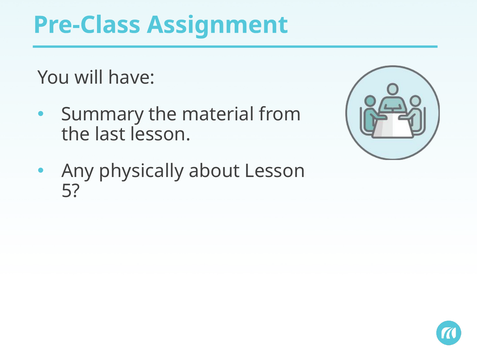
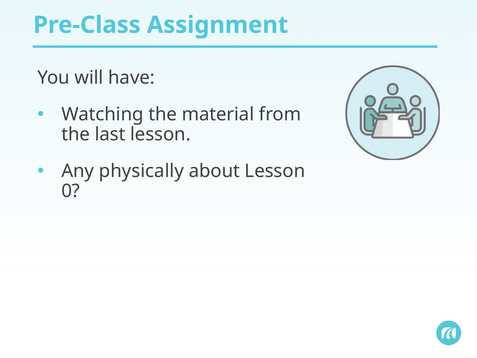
Summary: Summary -> Watching (102, 114)
5: 5 -> 0 (71, 191)
